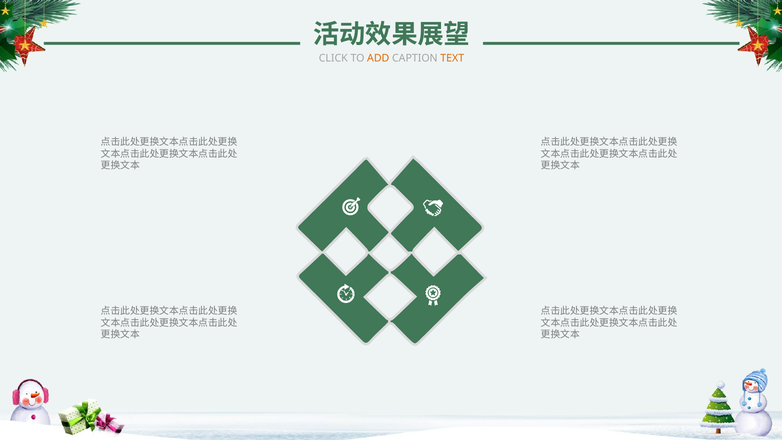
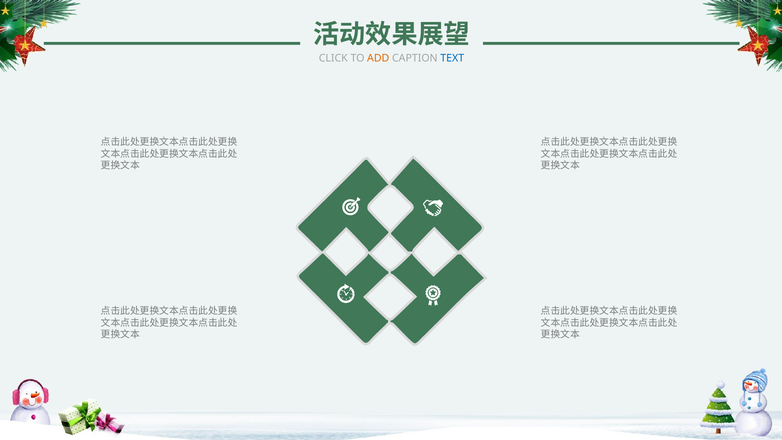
TEXT colour: orange -> blue (452, 58)
